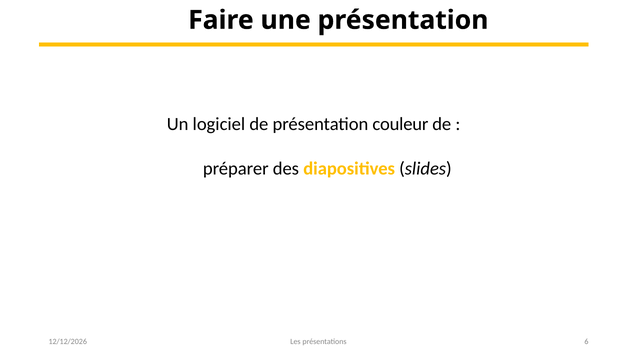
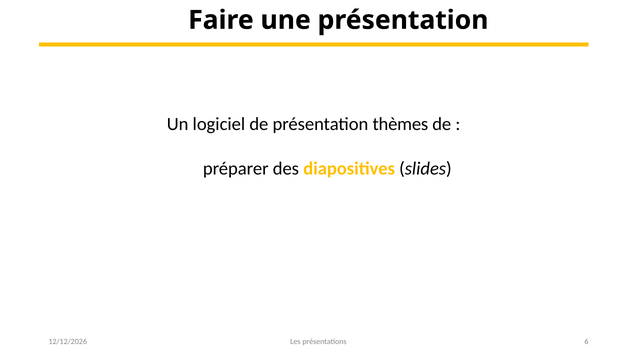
couleur: couleur -> thèmes (400, 124)
